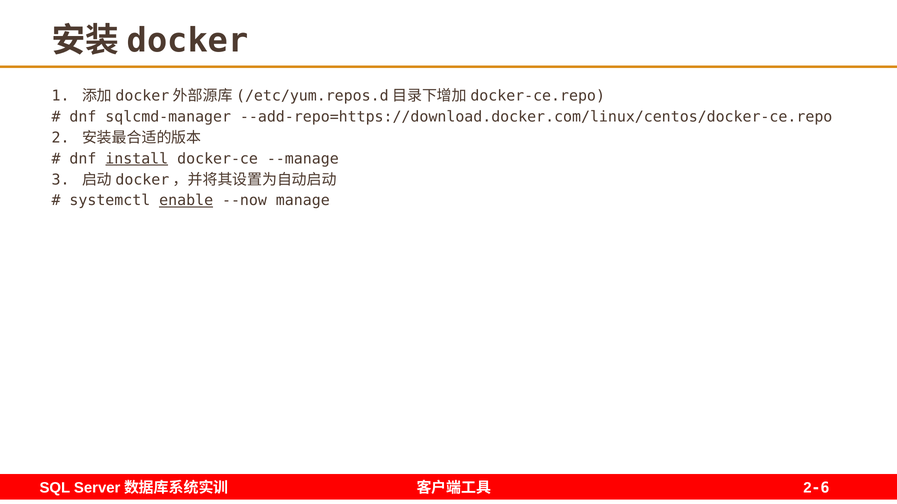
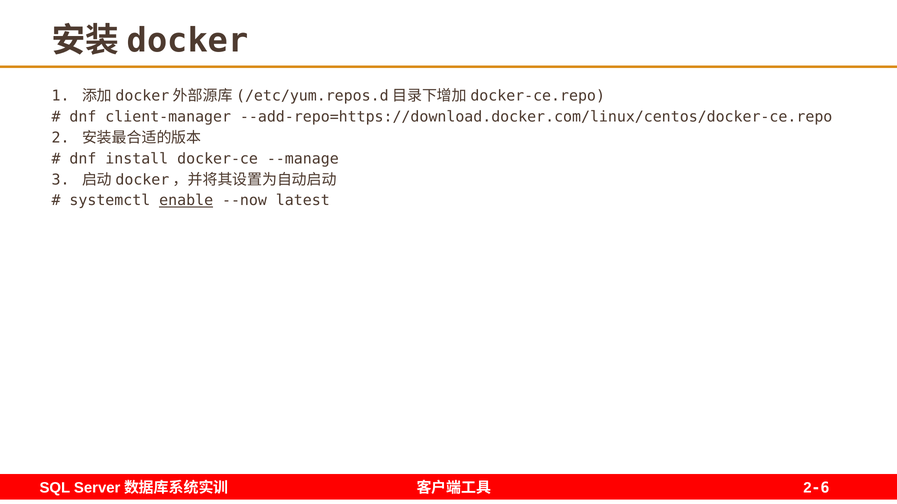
sqlcmd-manager: sqlcmd-manager -> client-manager (168, 117)
install underline: present -> none (137, 159)
manage: manage -> latest (303, 201)
